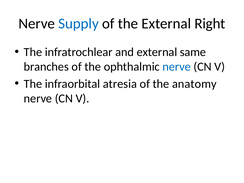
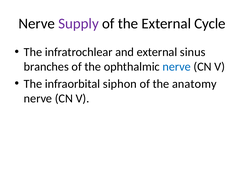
Supply colour: blue -> purple (79, 24)
Right: Right -> Cycle (210, 24)
same: same -> sinus (193, 52)
atresia: atresia -> siphon (120, 84)
